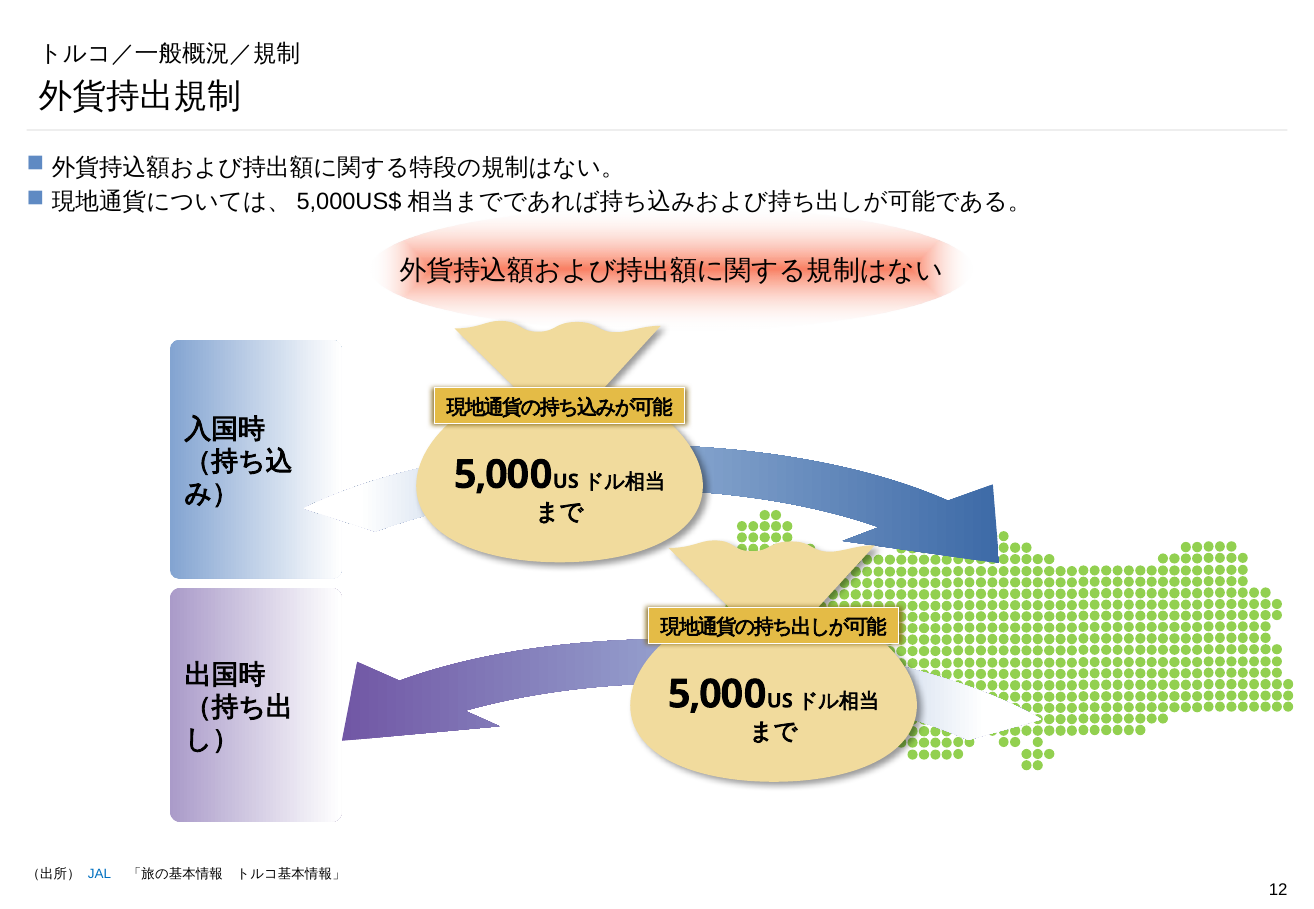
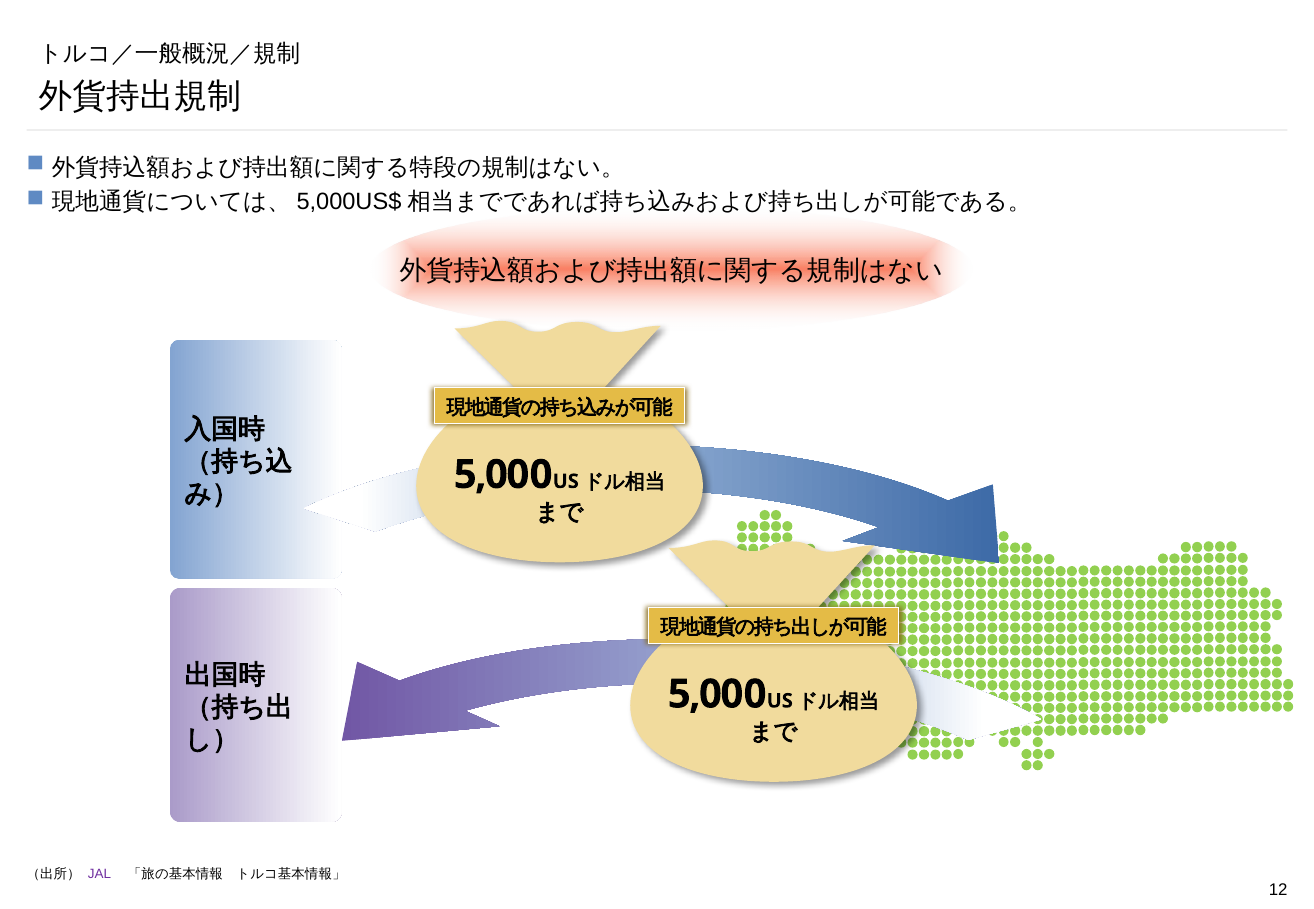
JAL colour: blue -> purple (100, 875)
